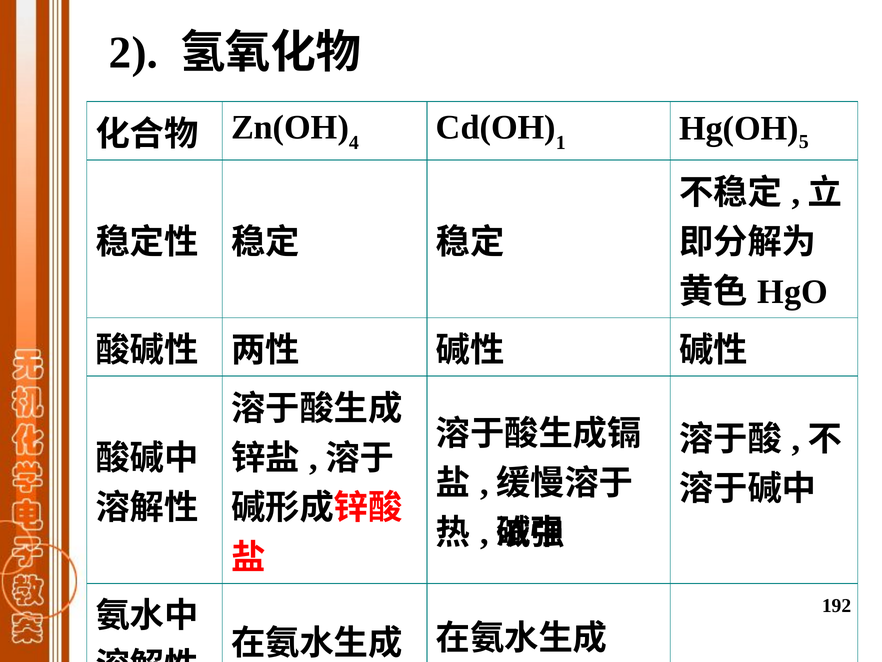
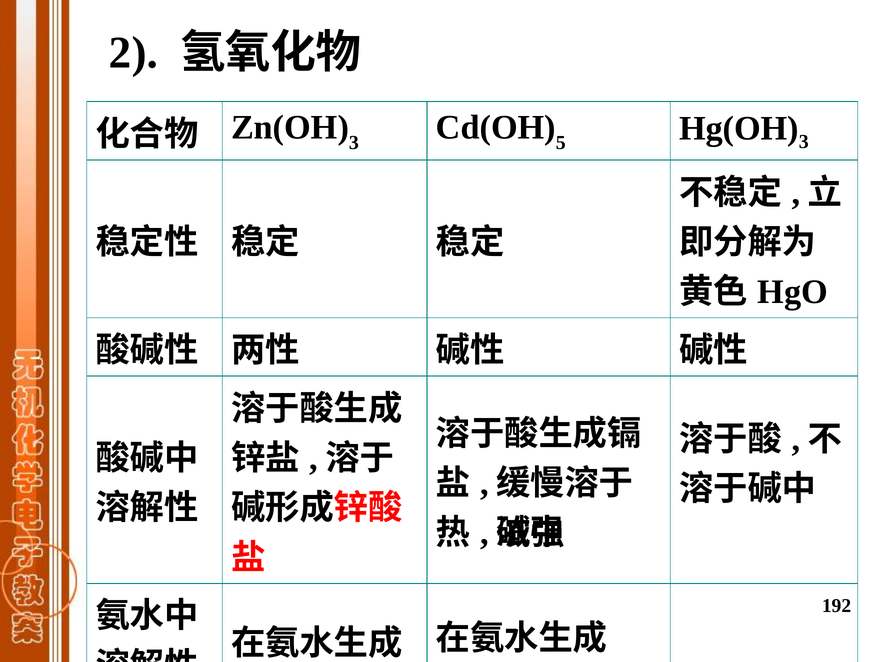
4: 4 -> 3 (354, 143)
1: 1 -> 5 (561, 143)
5: 5 -> 3 (804, 142)
